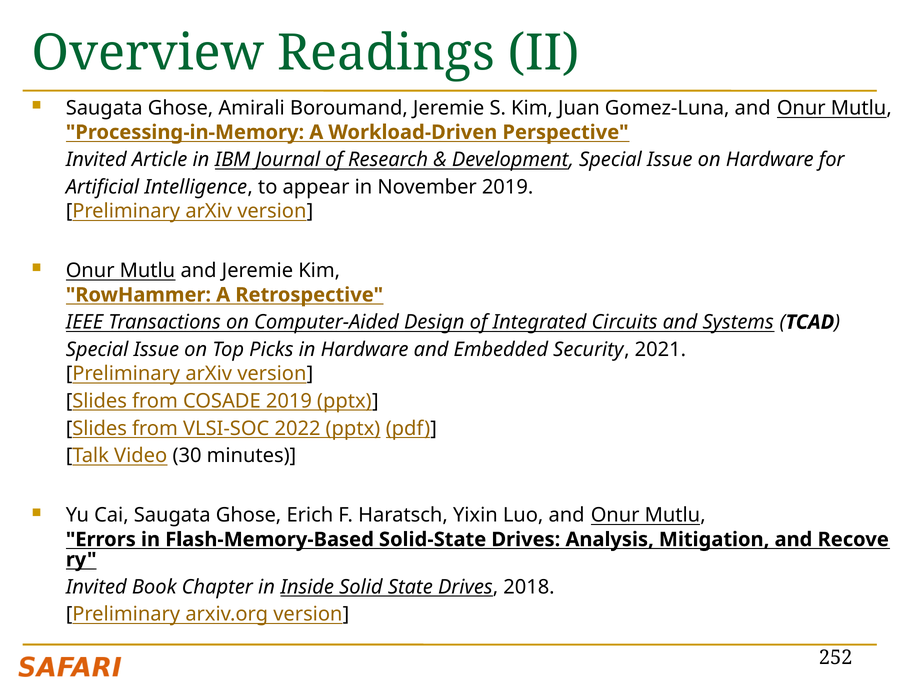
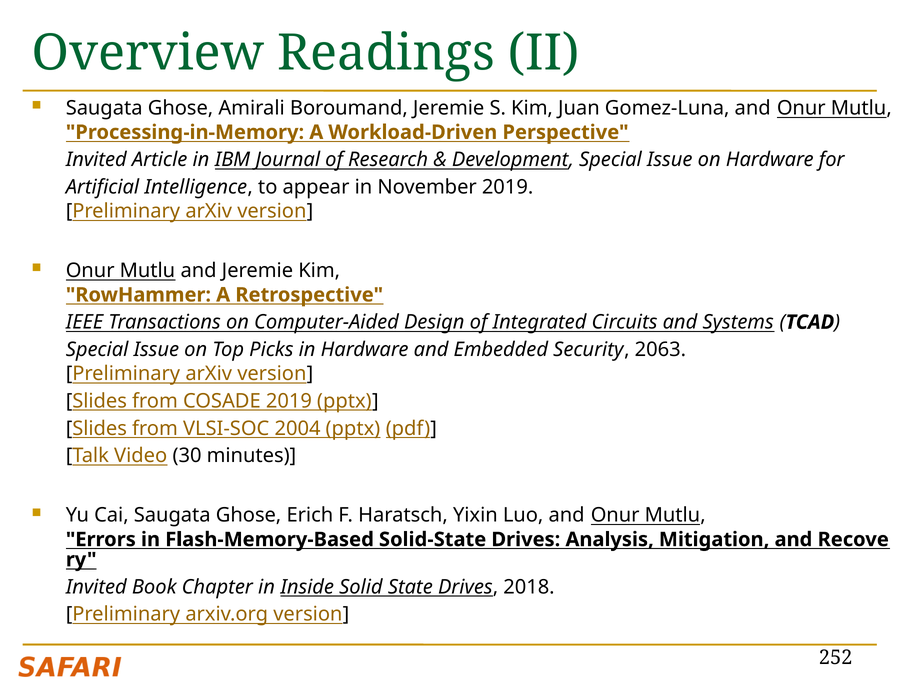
2021: 2021 -> 2063 (660, 350)
2022: 2022 -> 2004 (298, 429)
